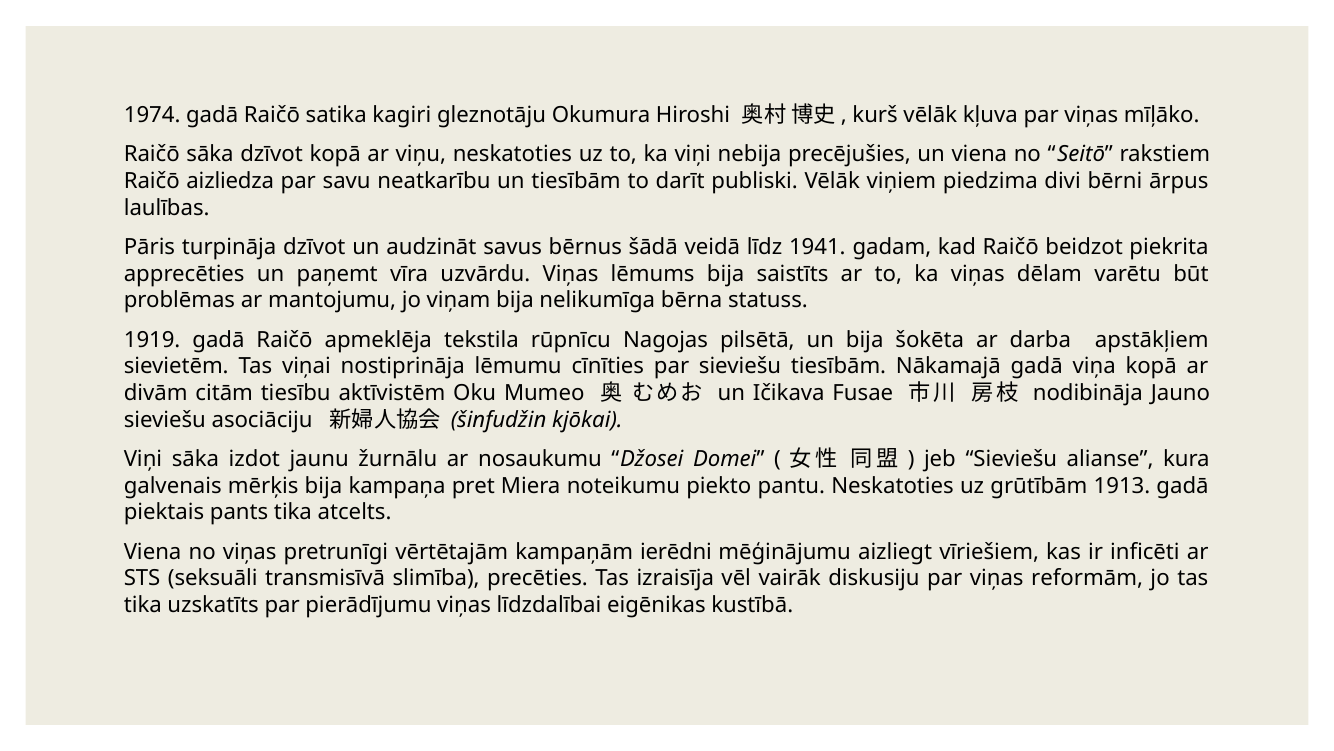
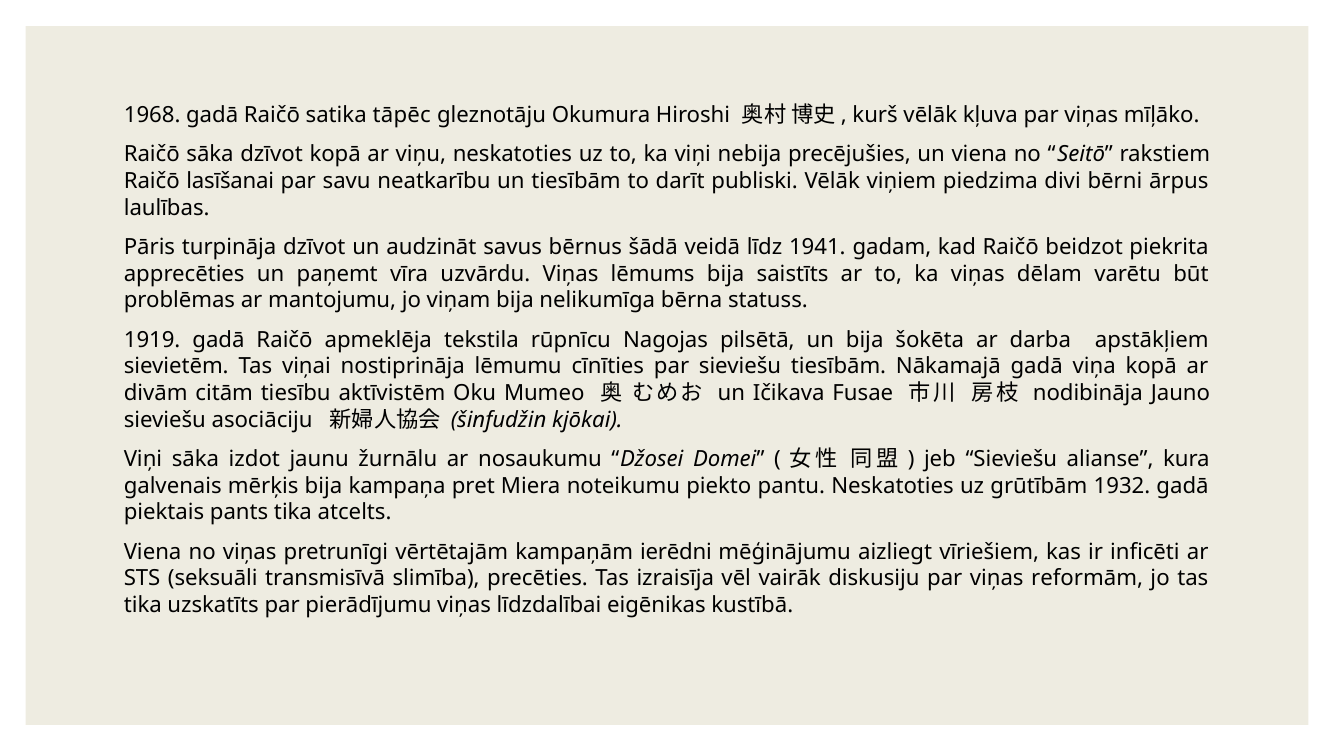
1974: 1974 -> 1968 (152, 115)
kagiri: kagiri -> tāpēc (402, 115)
aizliedza: aizliedza -> lasīšanai (230, 181)
1913: 1913 -> 1932 (1122, 485)
